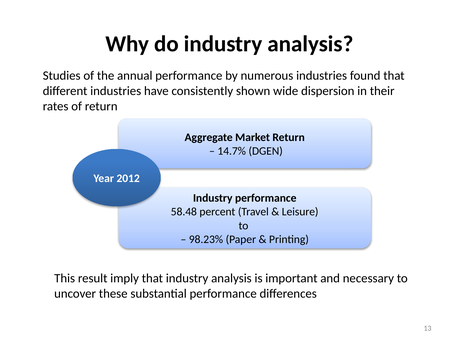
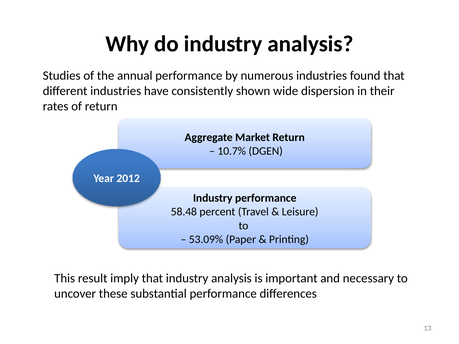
14.7%: 14.7% -> 10.7% (232, 151)
98.23%: 98.23% -> 53.09% (206, 239)
